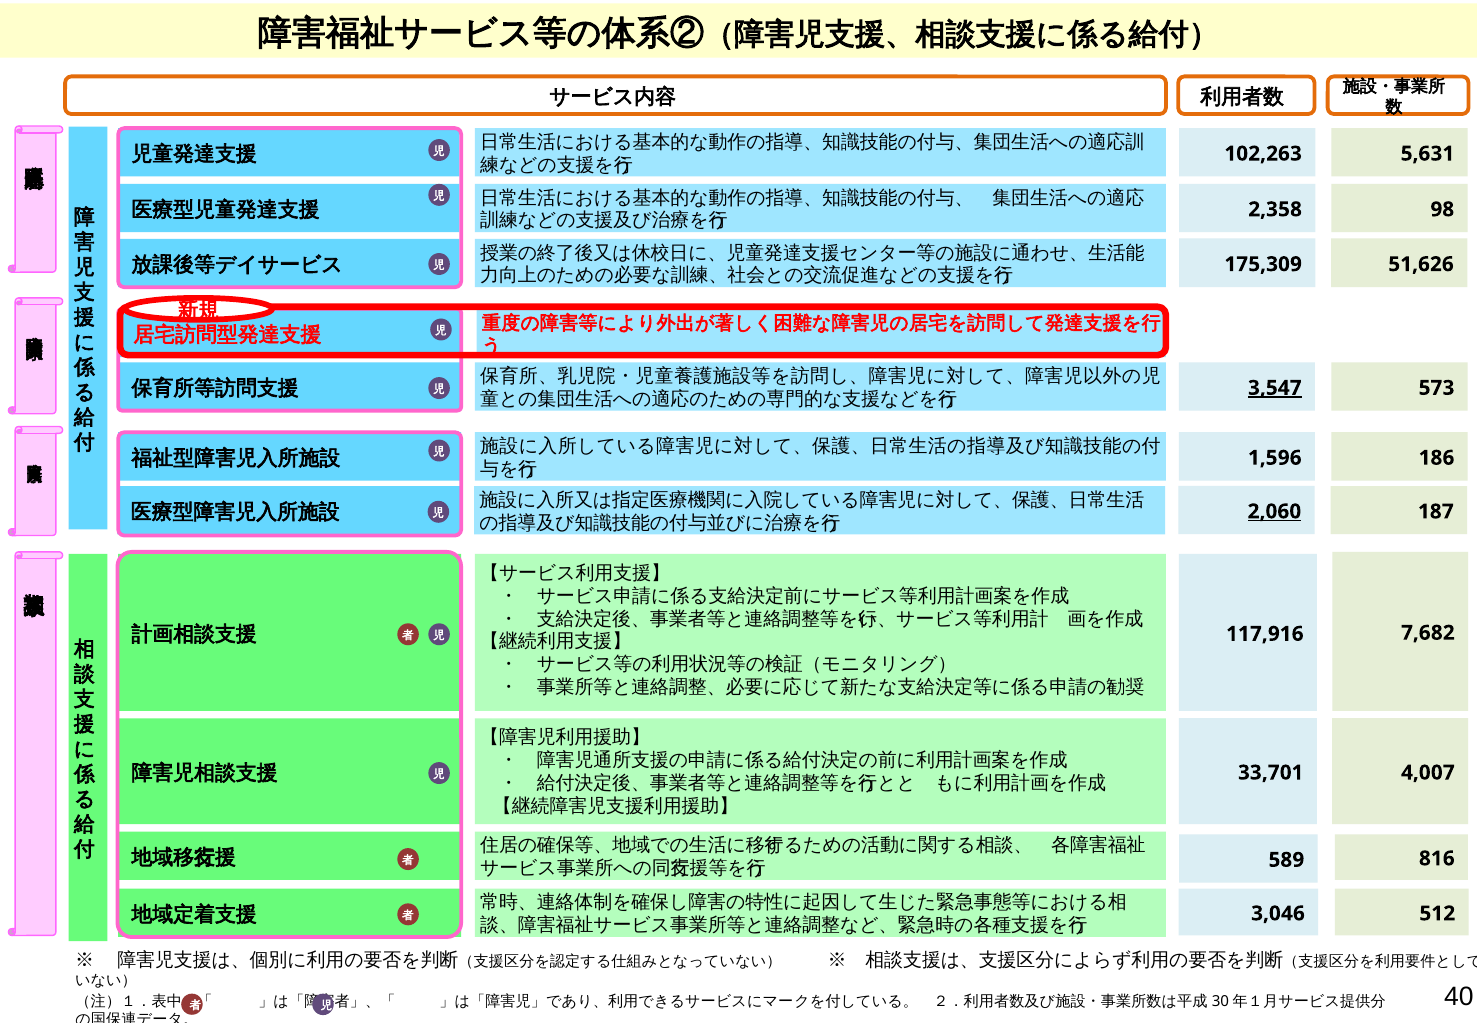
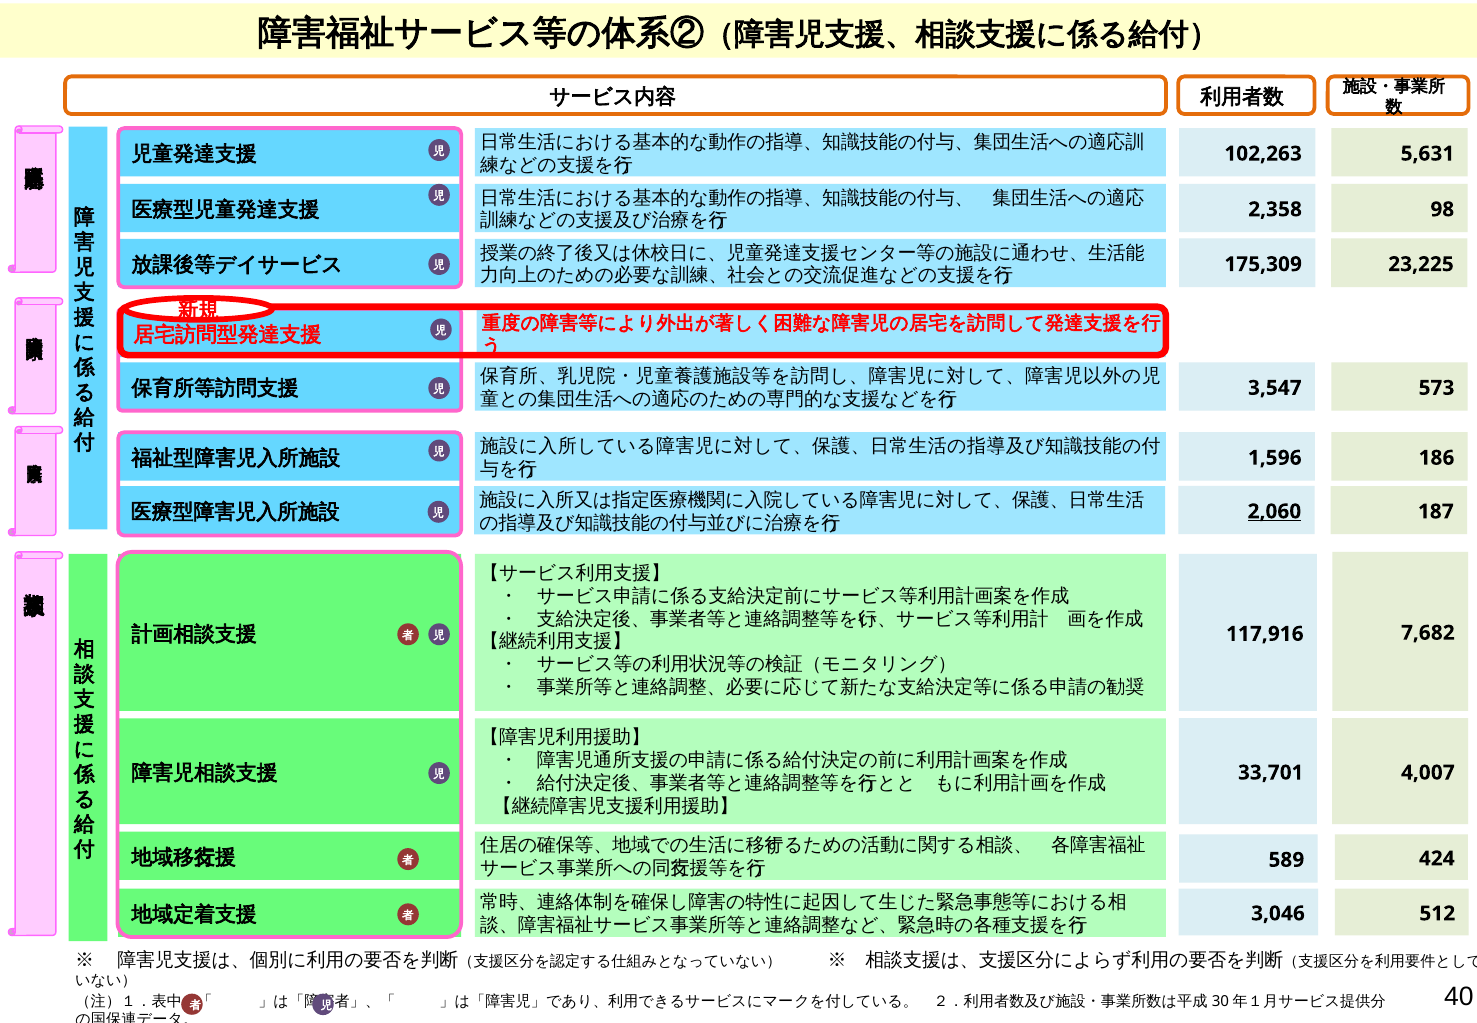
51,626: 51,626 -> 23,225 (1421, 264)
3,547 underline: present -> none (1275, 388)
816: 816 -> 424 (1437, 858)
